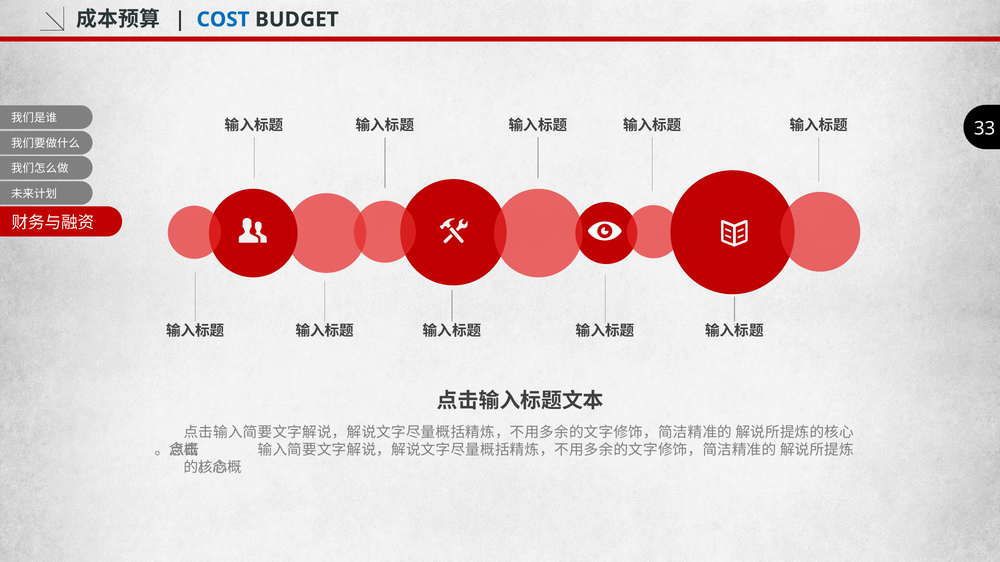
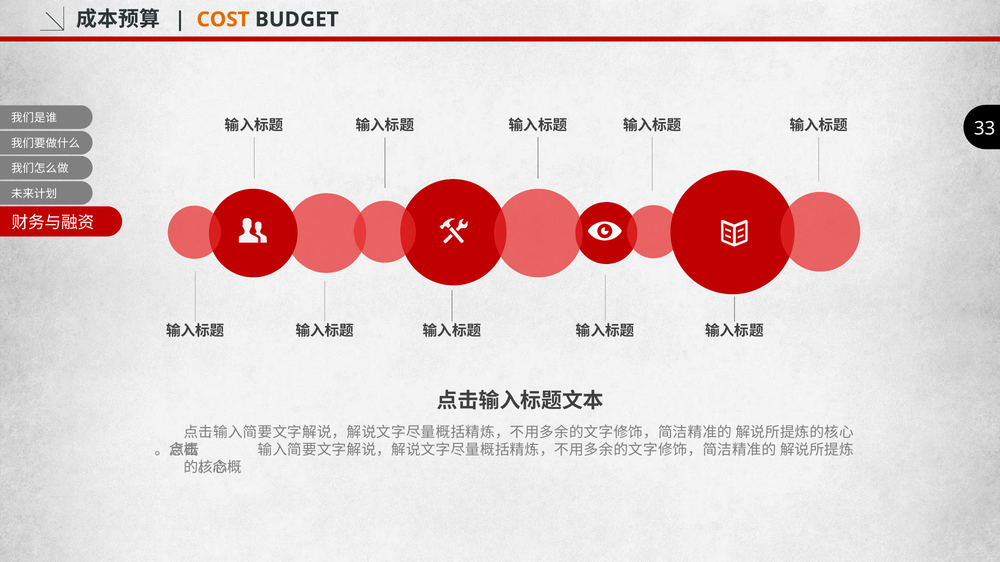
COST colour: blue -> orange (223, 20)
